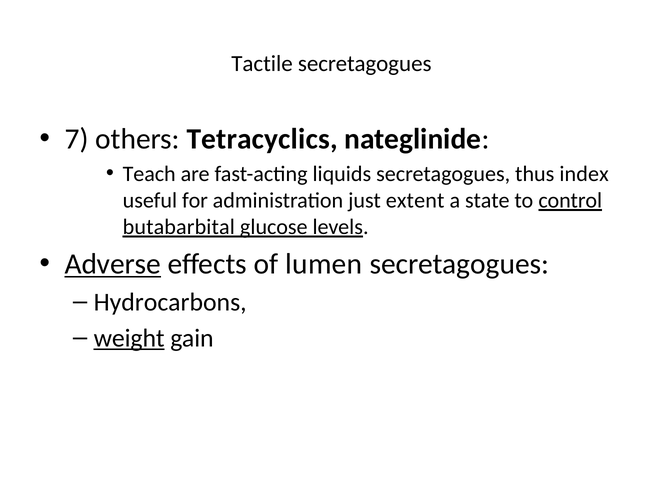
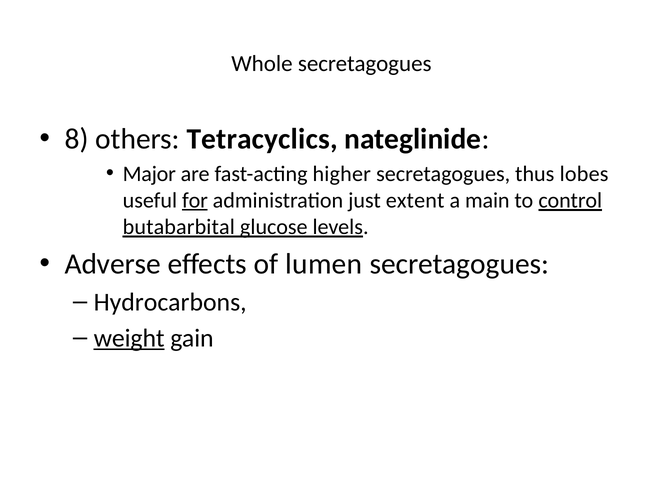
Tactile: Tactile -> Whole (262, 63)
7: 7 -> 8 (77, 139)
Teach: Teach -> Major (149, 174)
liquids: liquids -> higher (342, 174)
index: index -> lobes (584, 174)
for underline: none -> present (195, 200)
state: state -> main (487, 200)
Adverse underline: present -> none (113, 264)
